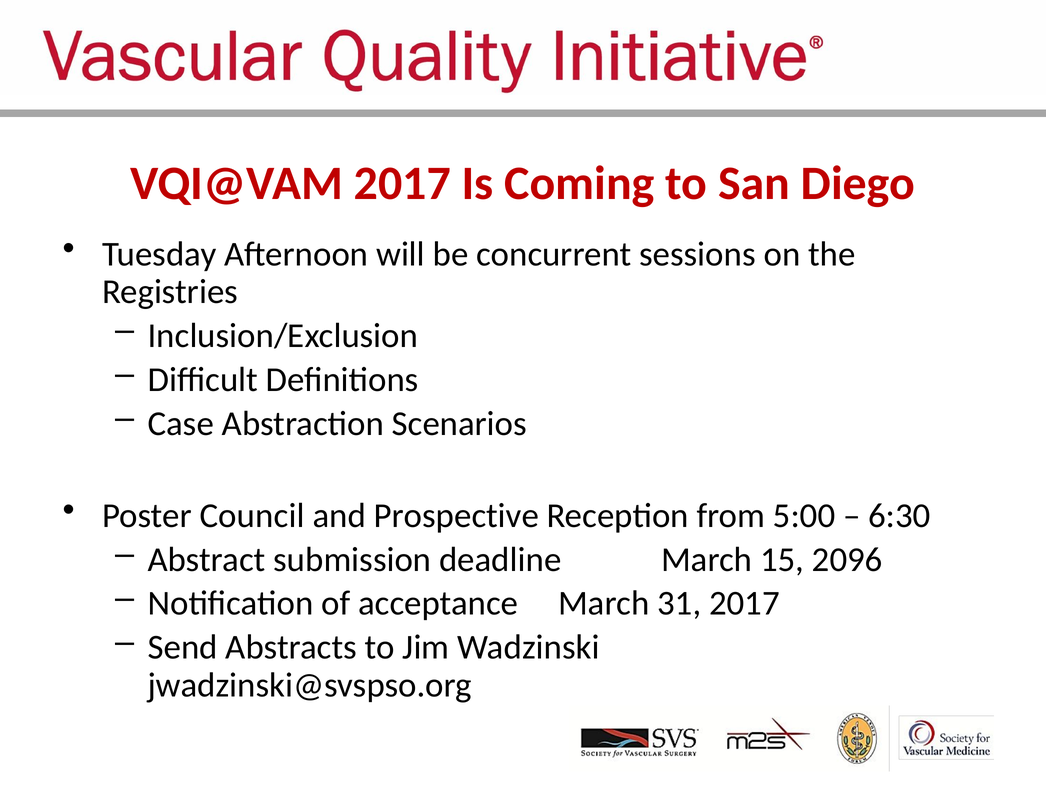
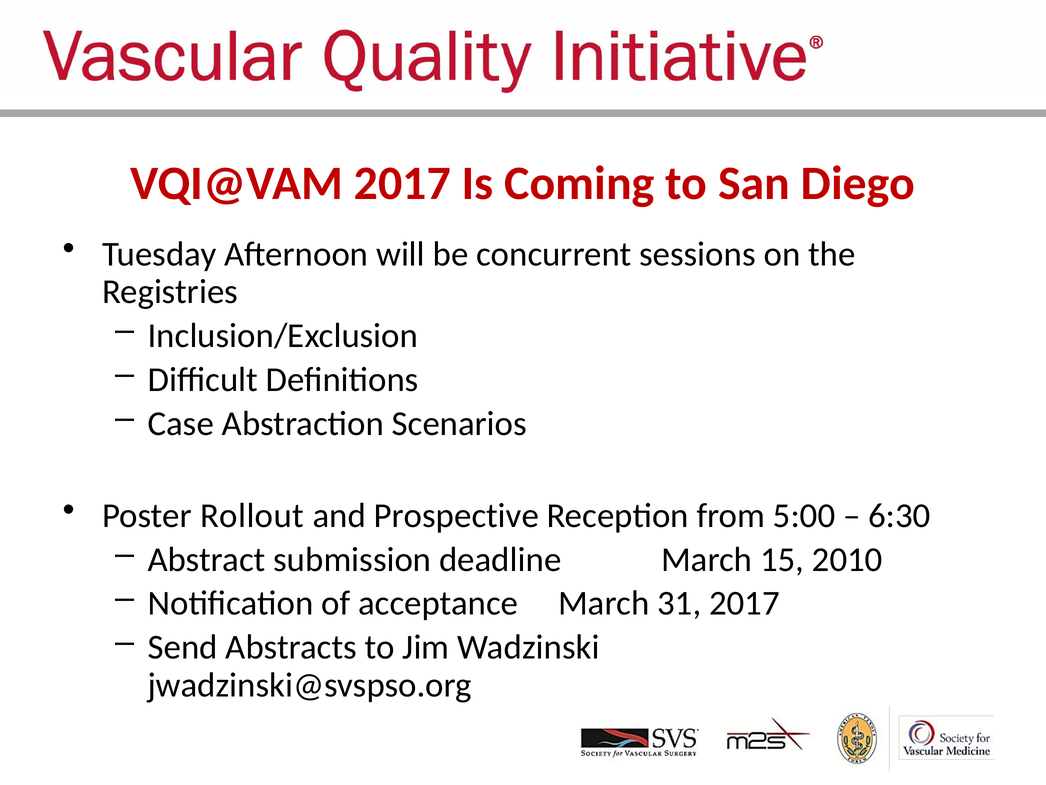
Council: Council -> Rollout (252, 515)
2096: 2096 -> 2010 (847, 559)
